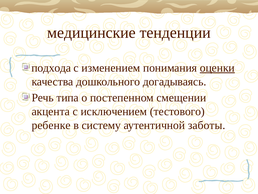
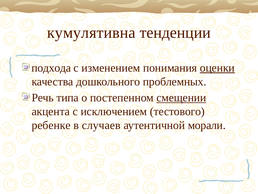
медицинские: медицинские -> кумулятивна (91, 33)
догадываясь: догадываясь -> проблемных (175, 81)
смещении underline: none -> present (181, 98)
систему: систему -> случаев (101, 125)
заботы: заботы -> морали (207, 125)
